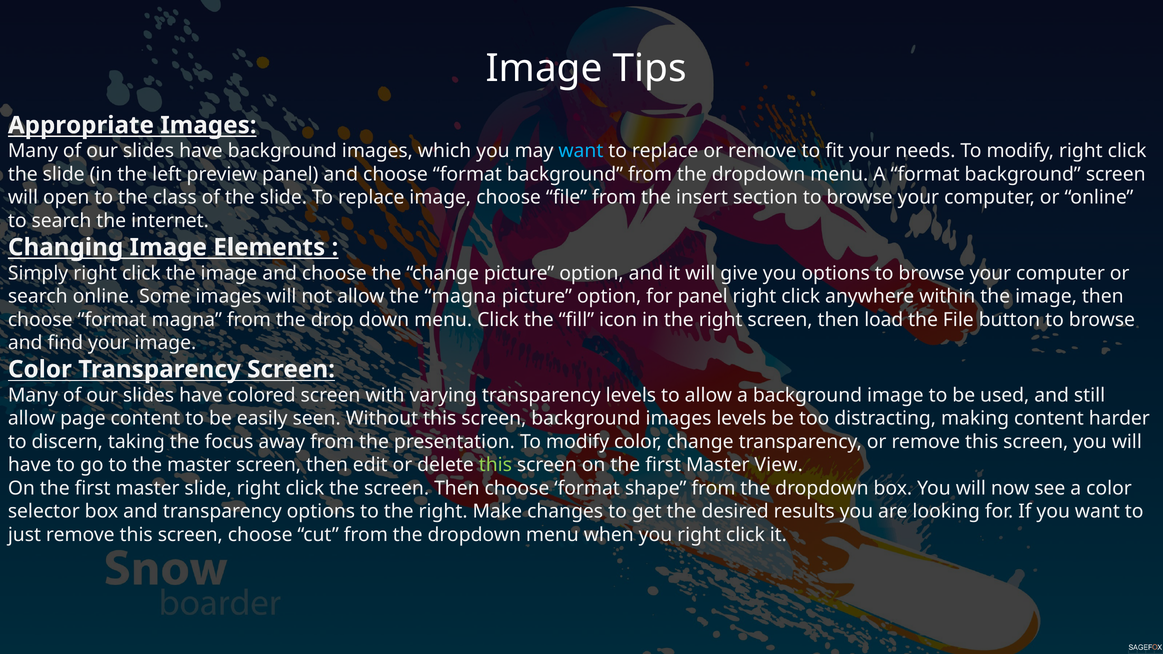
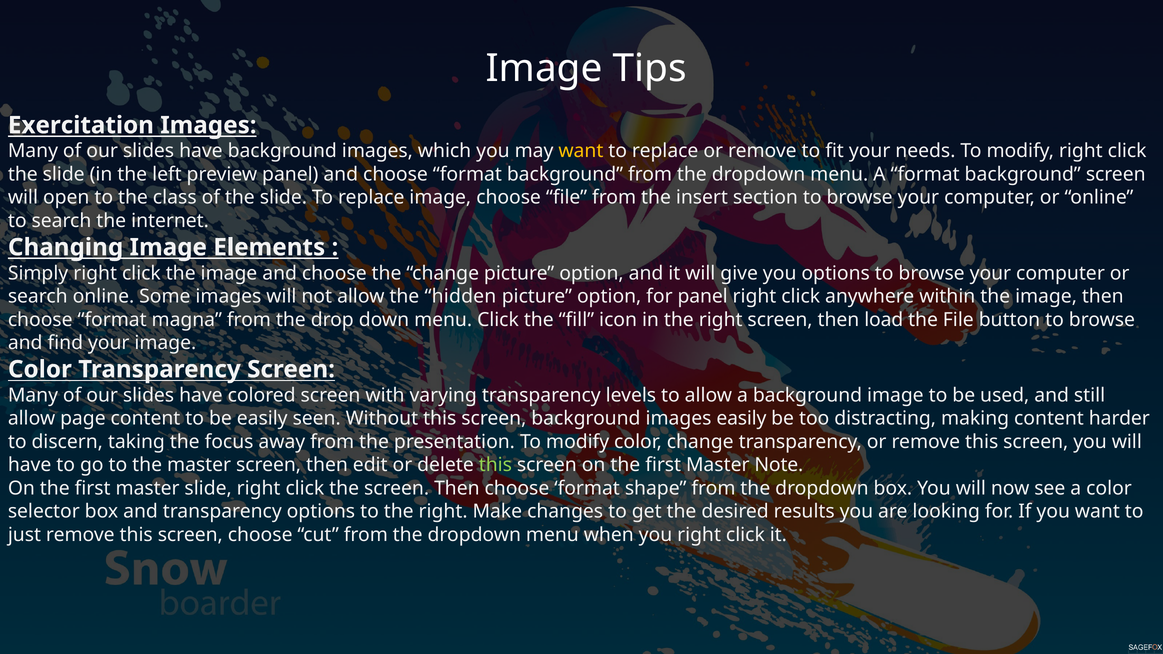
Appropriate: Appropriate -> Exercitation (81, 125)
want colour: light blue -> yellow (581, 151)
the magna: magna -> hidden (460, 296)
images levels: levels -> easily (741, 419)
View: View -> Note (779, 465)
